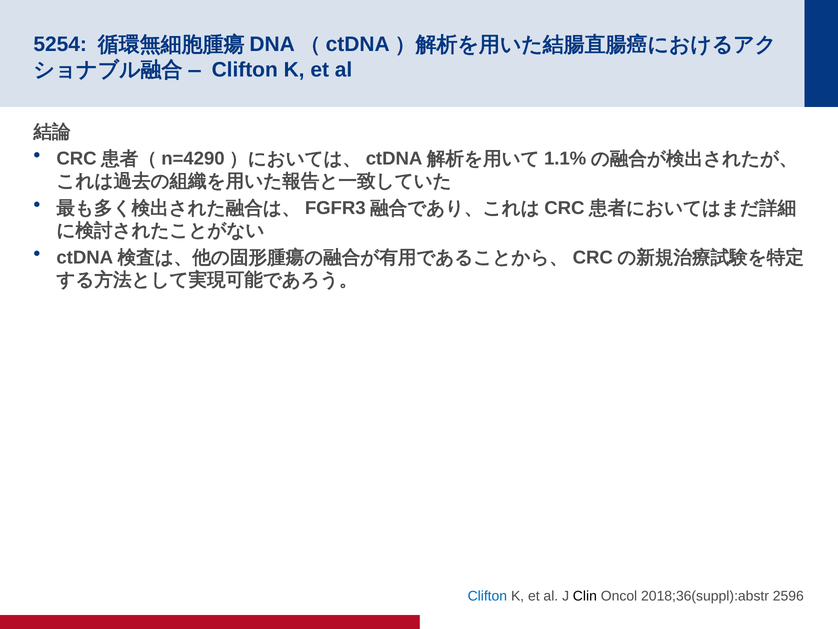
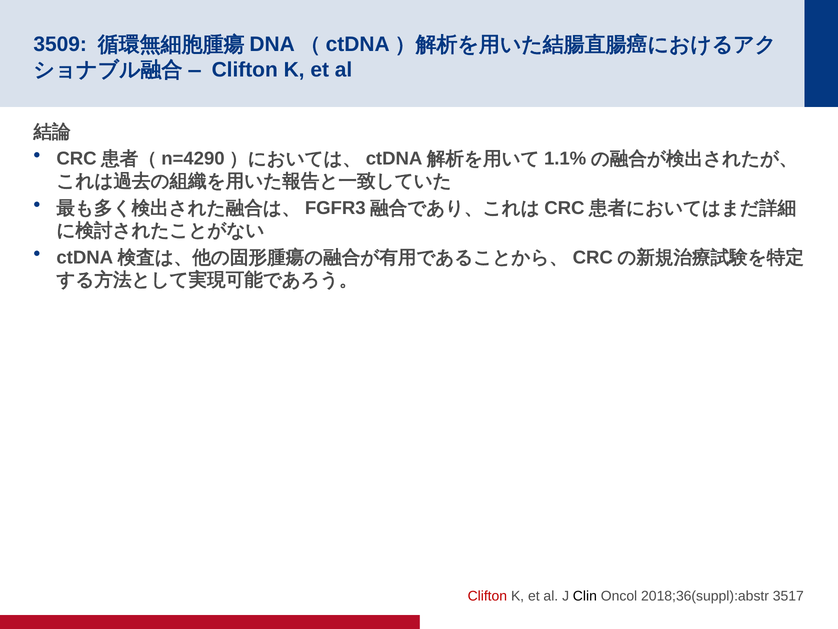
5254: 5254 -> 3509 (60, 44)
Clifton colour: blue -> red (487, 596)
2596: 2596 -> 3517 (788, 596)
